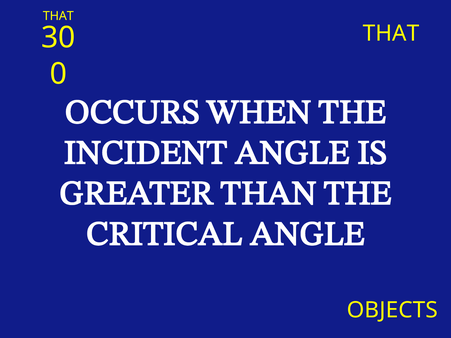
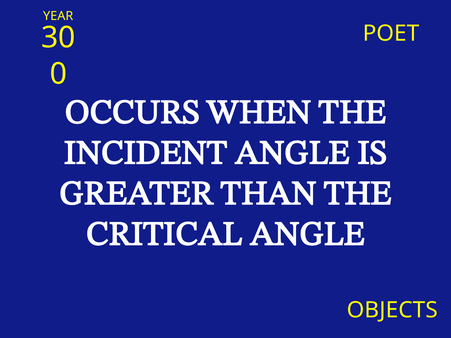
THAT: THAT -> YEAR (58, 16)
THAT: THAT -> POET (391, 33)
